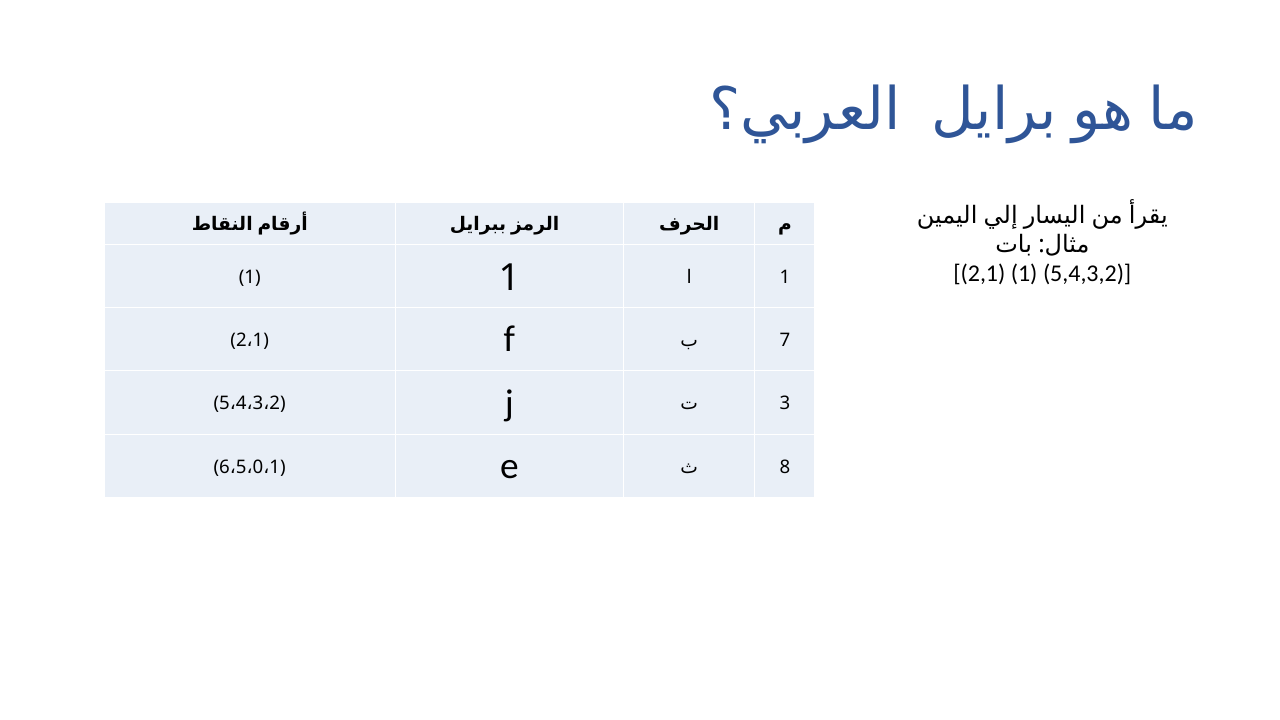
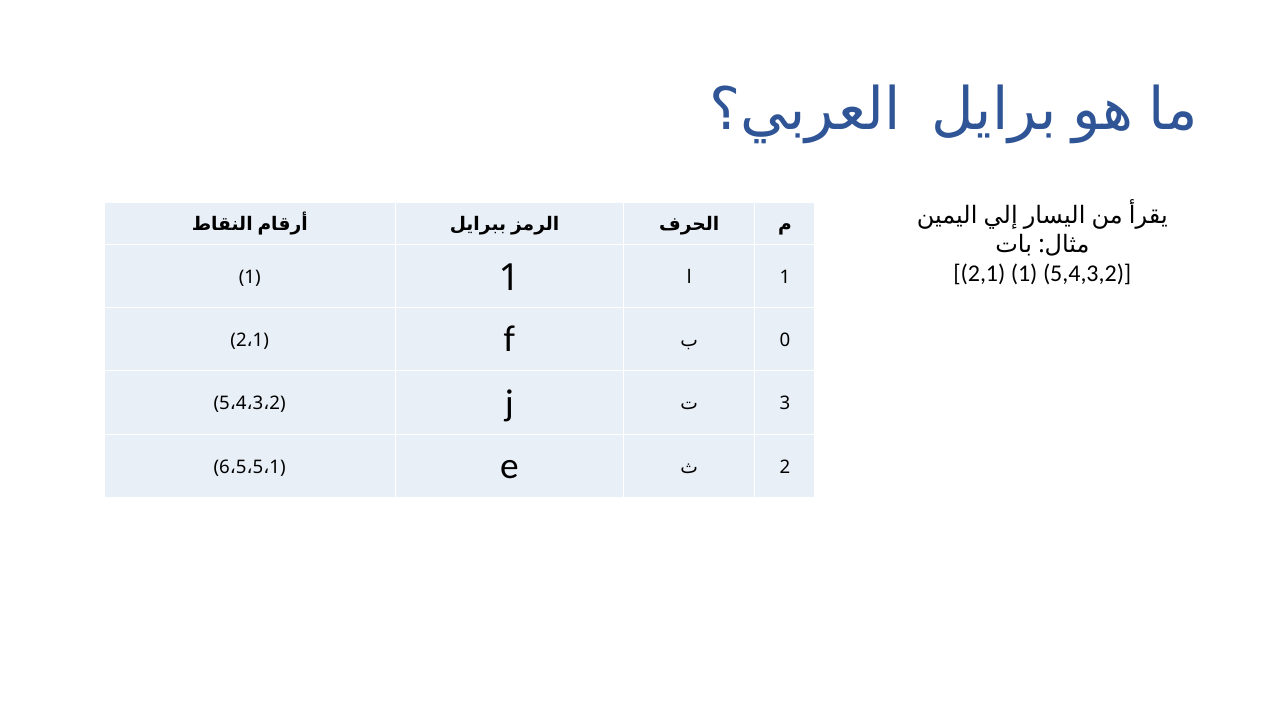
7: 7 -> 0 (785, 340)
0: 0 -> 5 (258, 467)
8: 8 -> 2 (785, 467)
